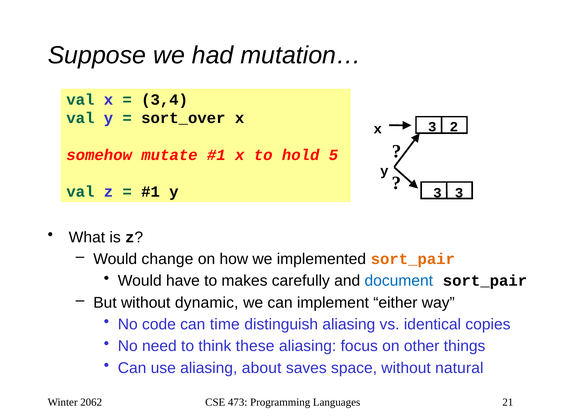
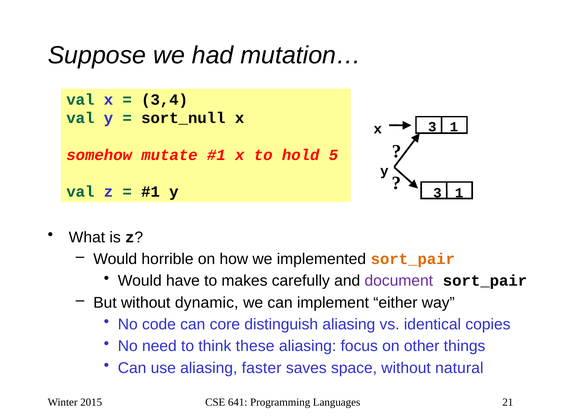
sort_over: sort_over -> sort_null (183, 118)
x 3 2: 2 -> 1 (454, 127)
3: 3 -> 1 (459, 193)
change: change -> horrible (168, 259)
document colour: blue -> purple (399, 281)
time: time -> core (225, 325)
about: about -> faster (262, 369)
2062: 2062 -> 2015 (91, 403)
473: 473 -> 641 (238, 403)
